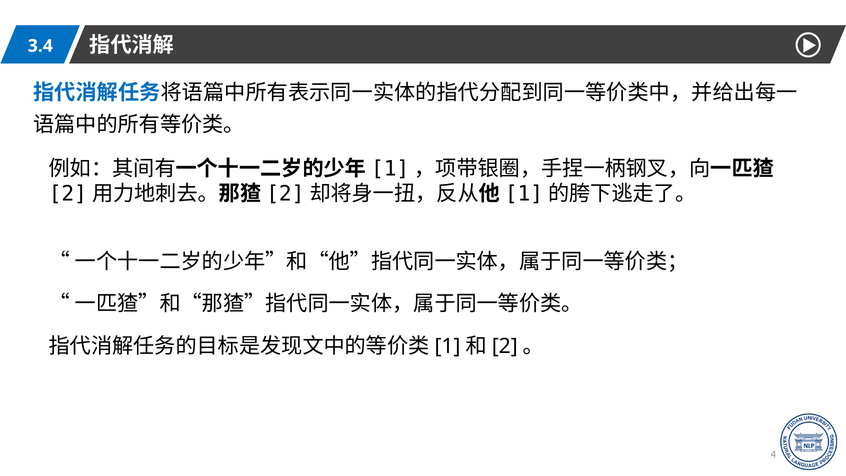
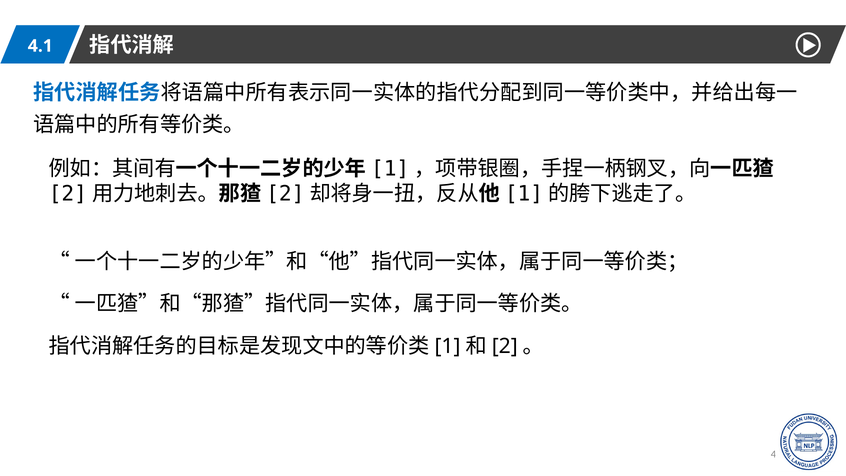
3.4: 3.4 -> 4.1 (40, 46)
